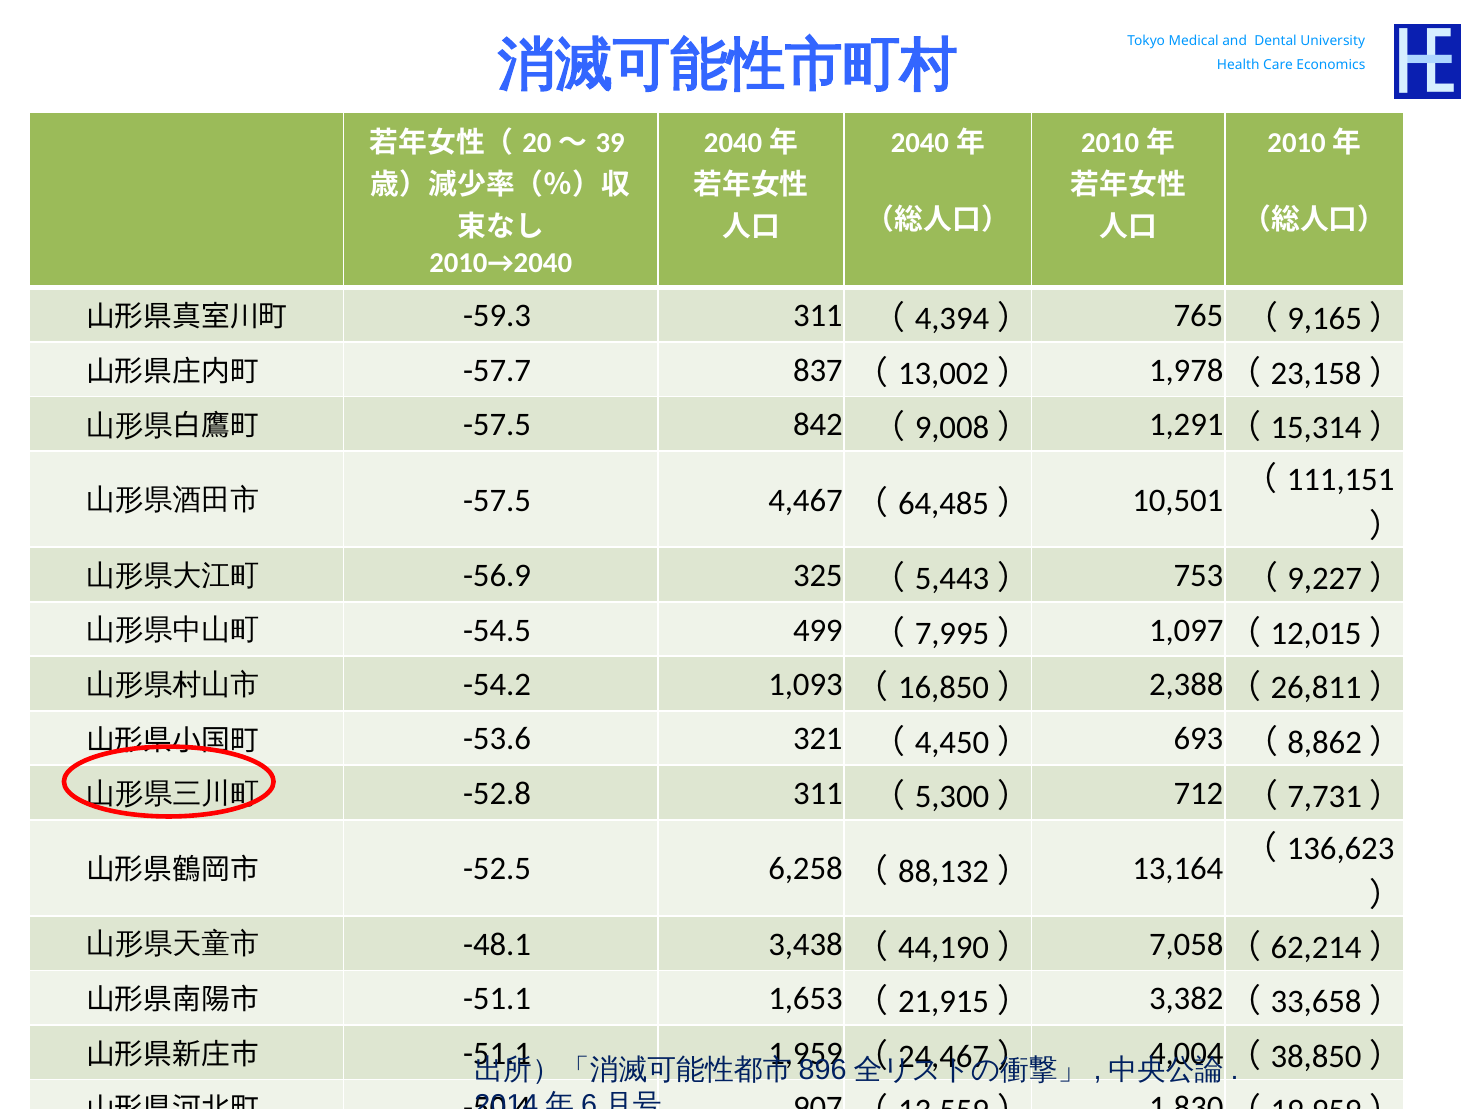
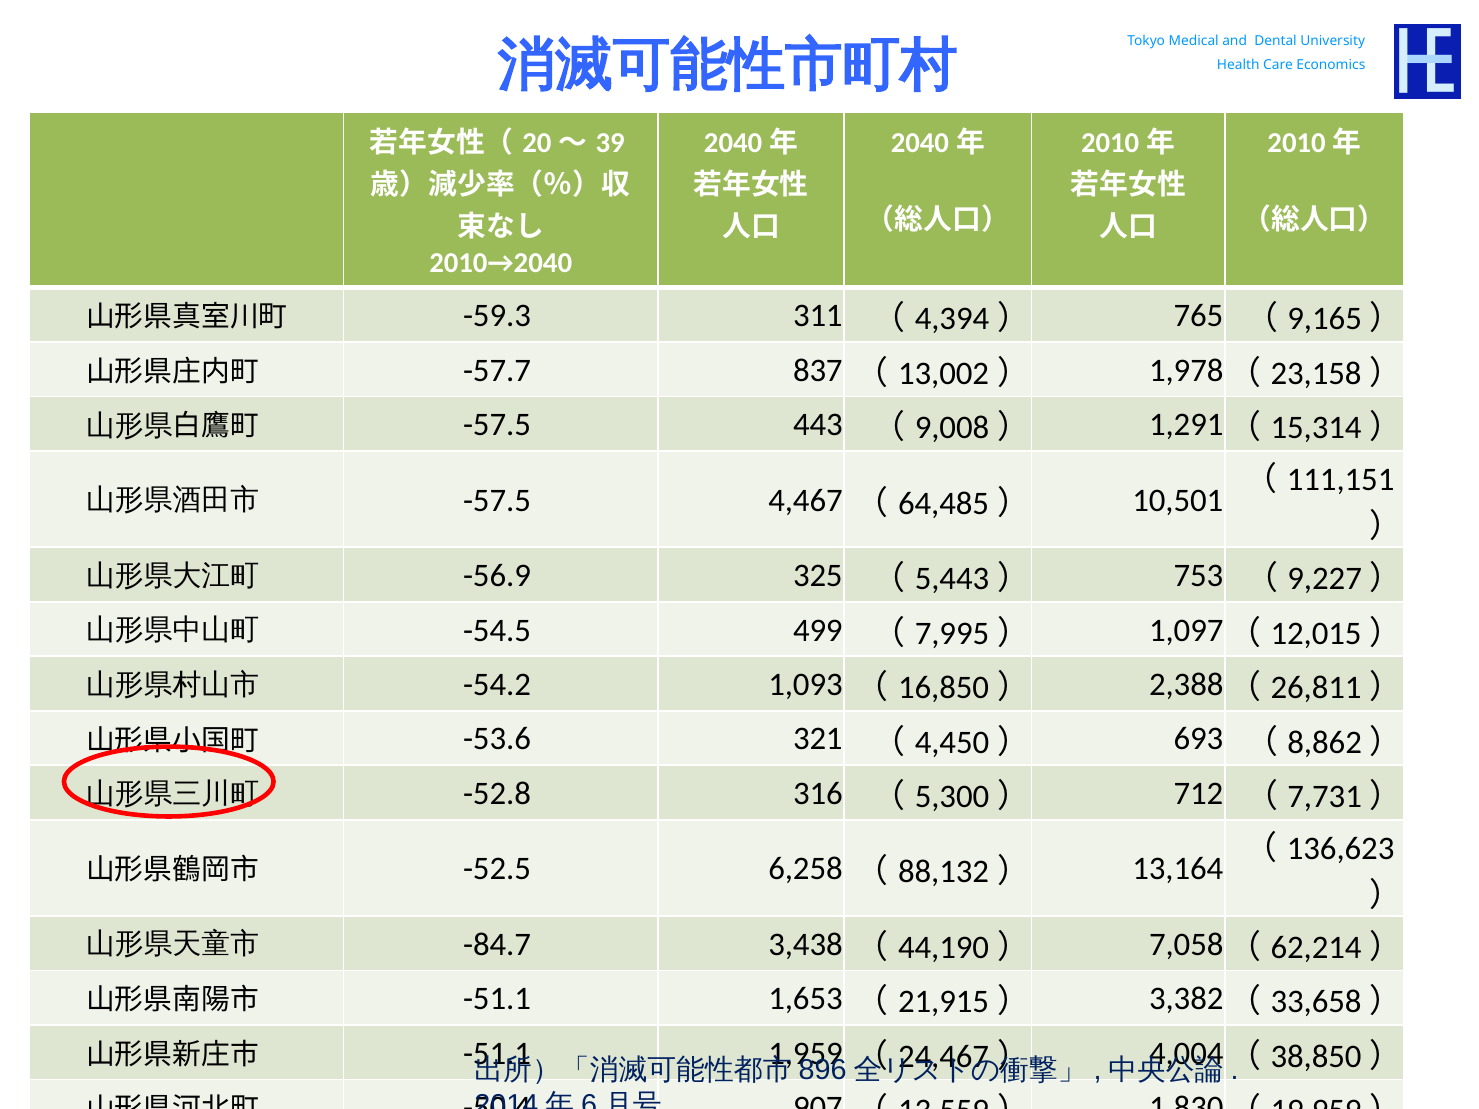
842: 842 -> 443 (818, 425)
-52.8 311: 311 -> 316 (818, 794)
-48.1: -48.1 -> -84.7 (497, 945)
